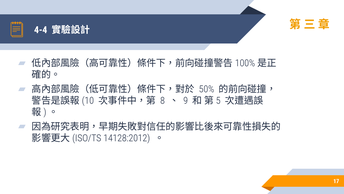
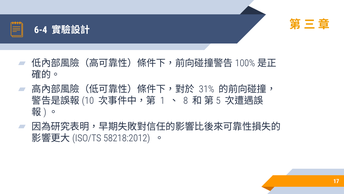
4-4: 4-4 -> 6-4 (41, 30)
50%: 50% -> 31% (207, 89)
8: 8 -> 1 (163, 100)
9: 9 -> 8 (186, 100)
14128:2012: 14128:2012 -> 58218:2012 (127, 138)
